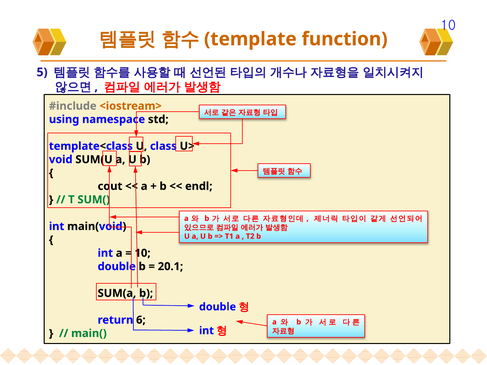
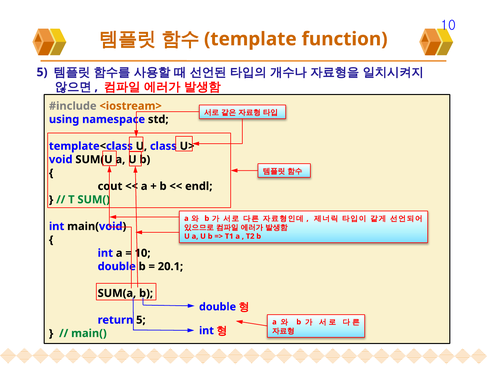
return 6: 6 -> 5 (141, 320)
